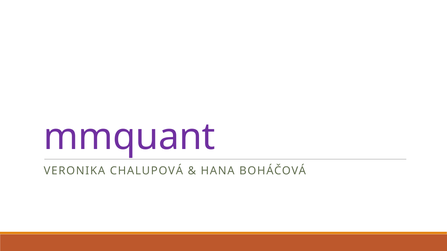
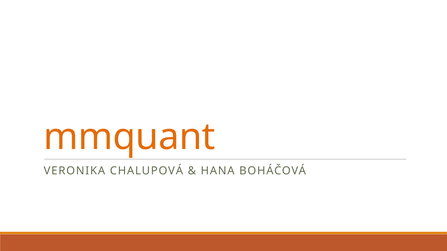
mmquant colour: purple -> orange (129, 137)
